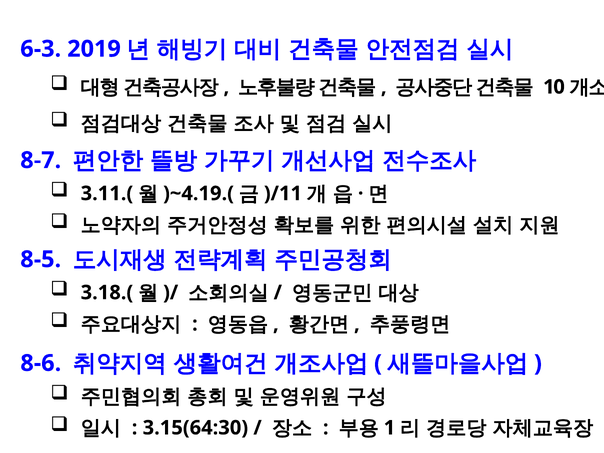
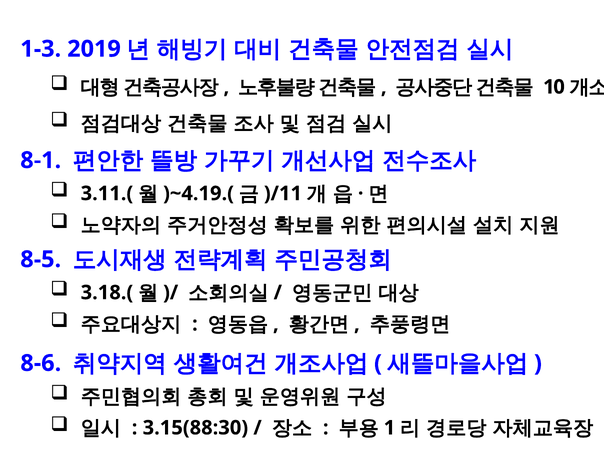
6-3: 6-3 -> 1-3 (41, 49)
8-7: 8-7 -> 8-1 (41, 160)
3.15(64:30: 3.15(64:30 -> 3.15(88:30 (195, 428)
